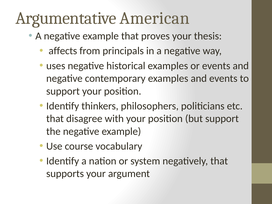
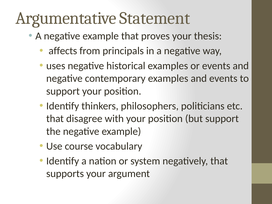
American: American -> Statement (155, 18)
